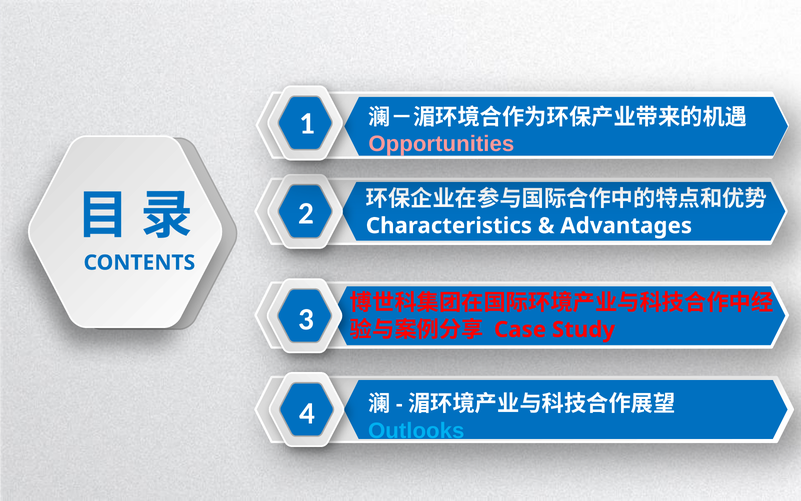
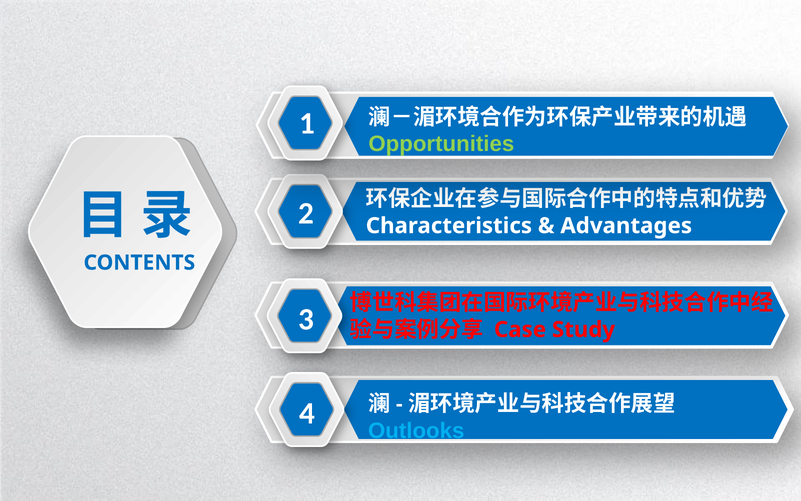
Opportunities colour: pink -> light green (441, 144)
